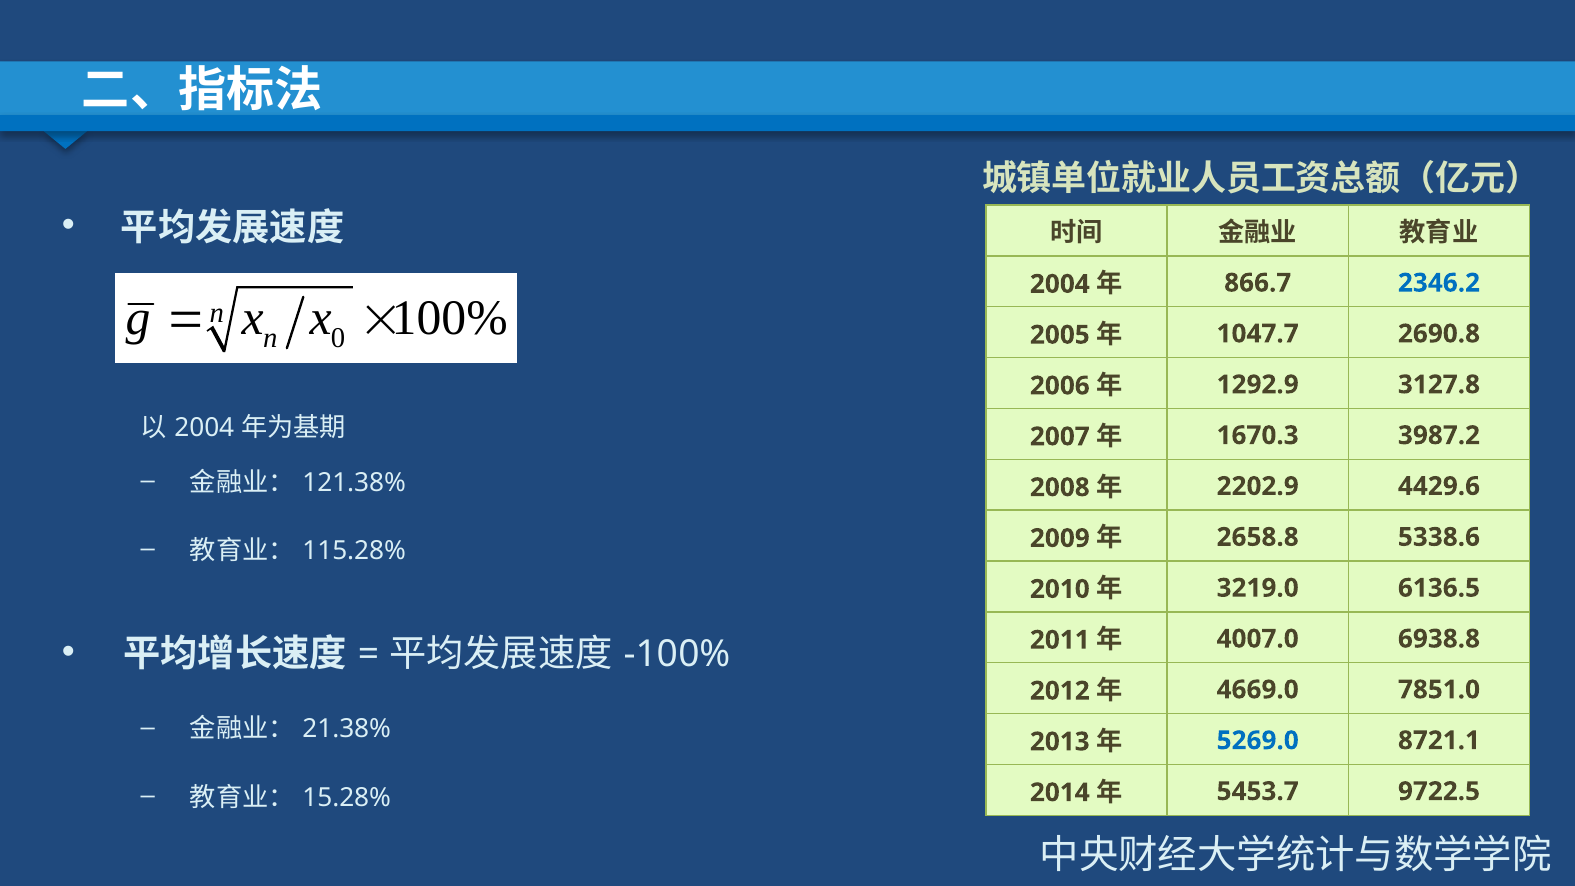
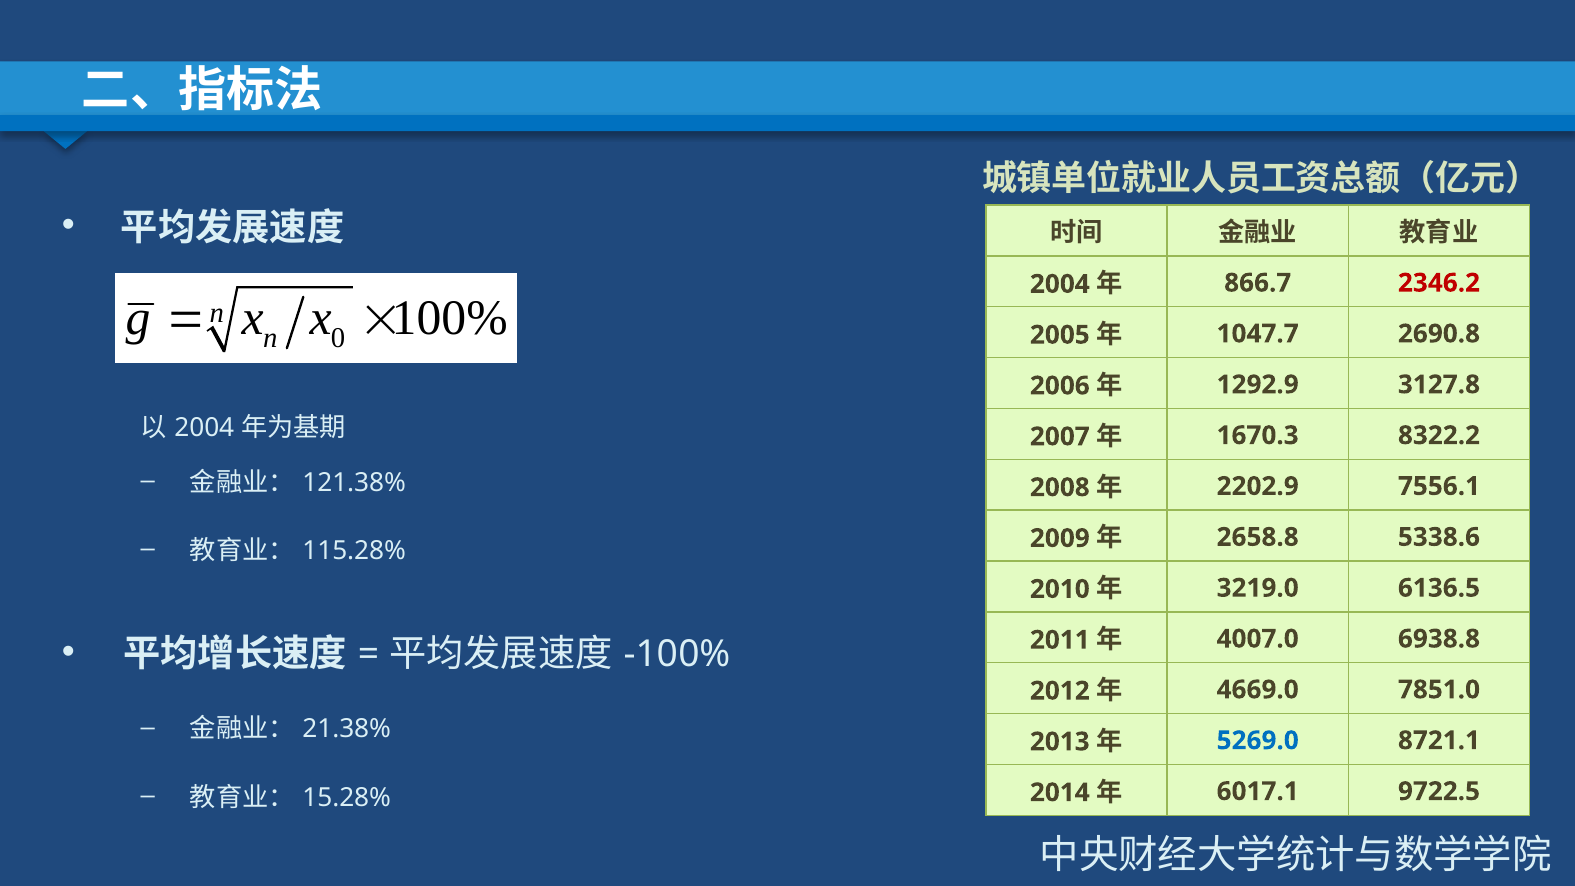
2346.2 colour: blue -> red (1439, 283)
3987.2: 3987.2 -> 8322.2 (1439, 435)
4429.6: 4429.6 -> 7556.1 (1439, 486)
5453.7: 5453.7 -> 6017.1 (1258, 791)
